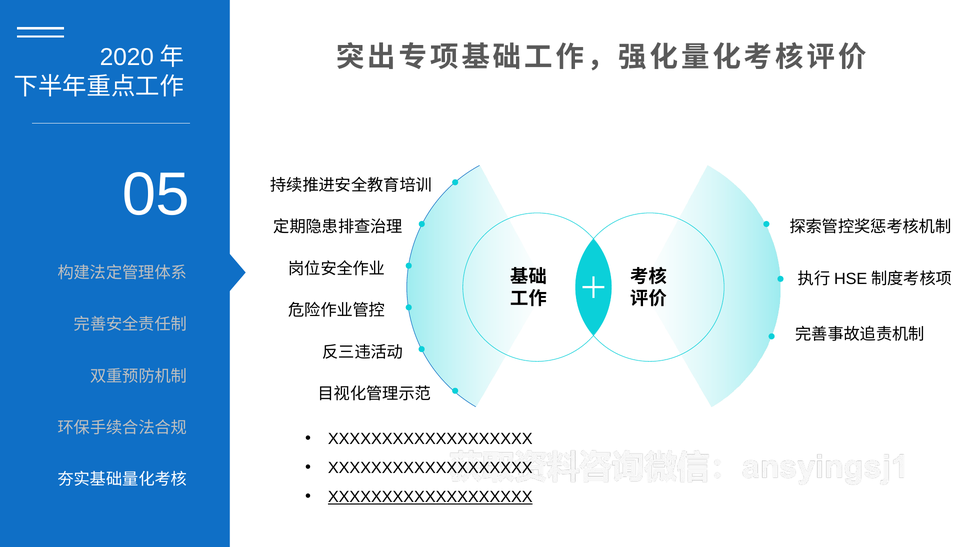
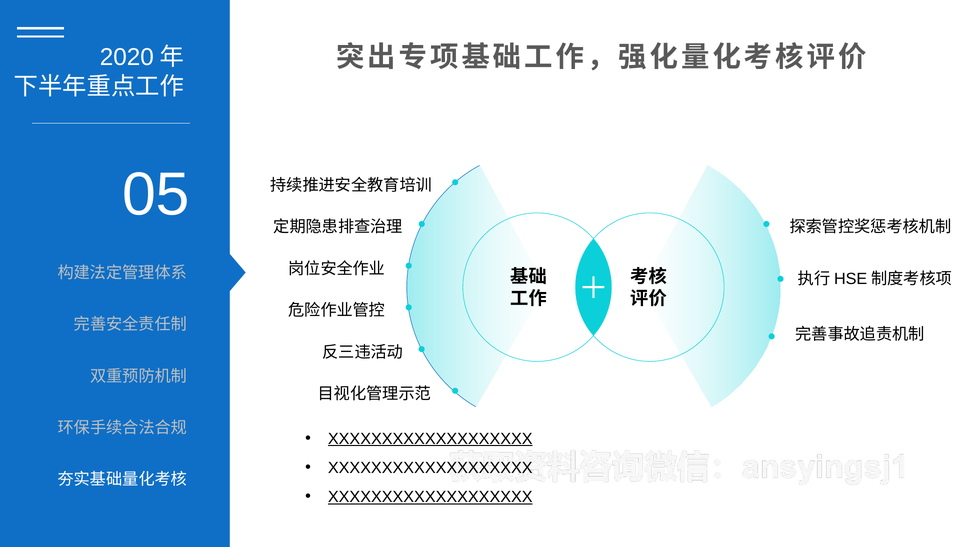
XXXXXXXXXXXXXXXXXXX underline: none -> present (430, 439)
